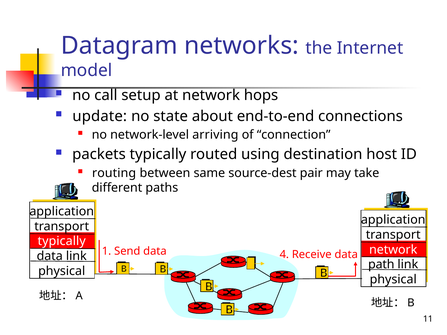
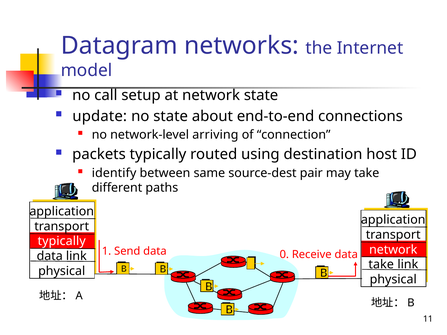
network hops: hops -> state (261, 95)
routing: routing -> identify (114, 173)
4: 4 -> 0 (284, 255)
path: path -> take (381, 265)
